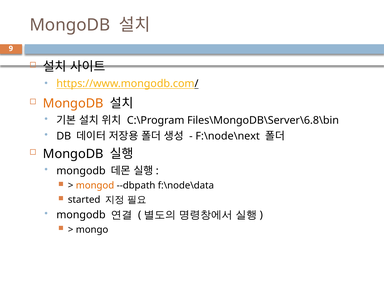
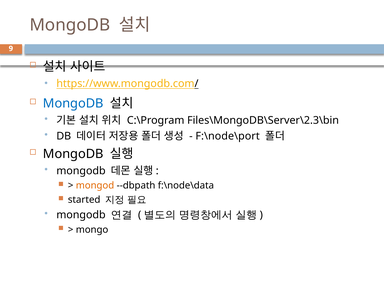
MongoDB colour: orange -> blue (73, 103)
Files\MongoDB\Server\6.8\bin: Files\MongoDB\Server\6.8\bin -> Files\MongoDB\Server\2.3\bin (263, 120)
F:\node\next: F:\node\next -> F:\node\port (228, 136)
